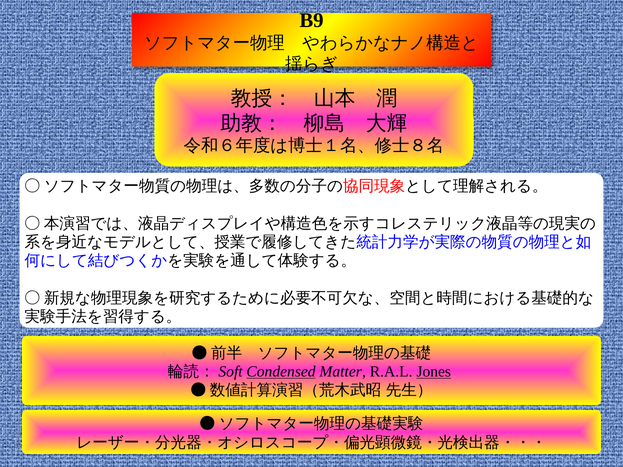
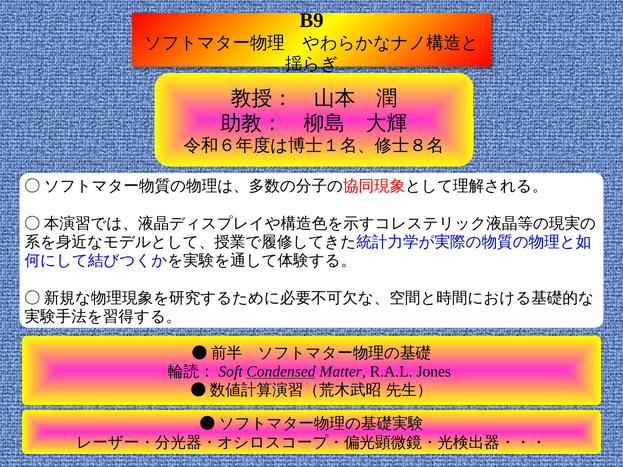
Jones underline: present -> none (434, 372)
